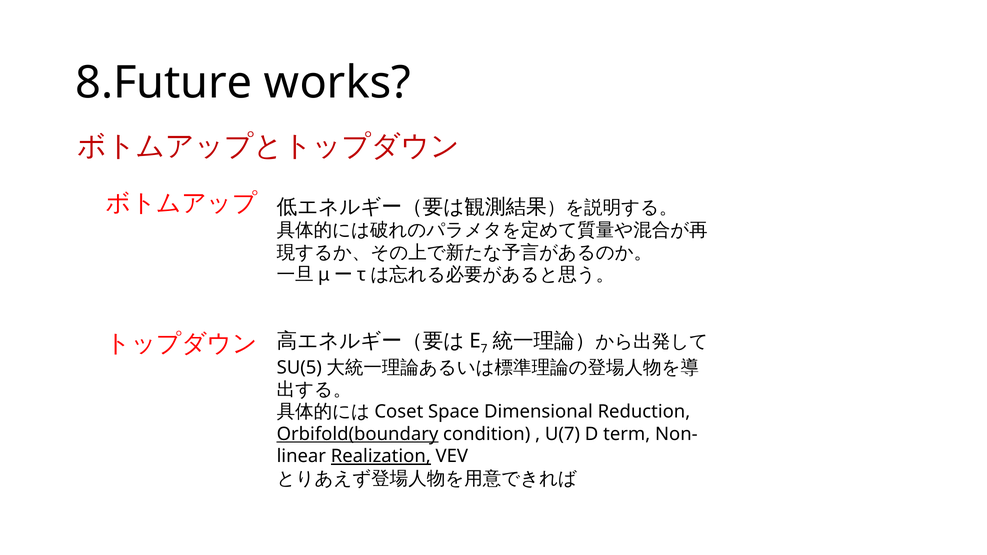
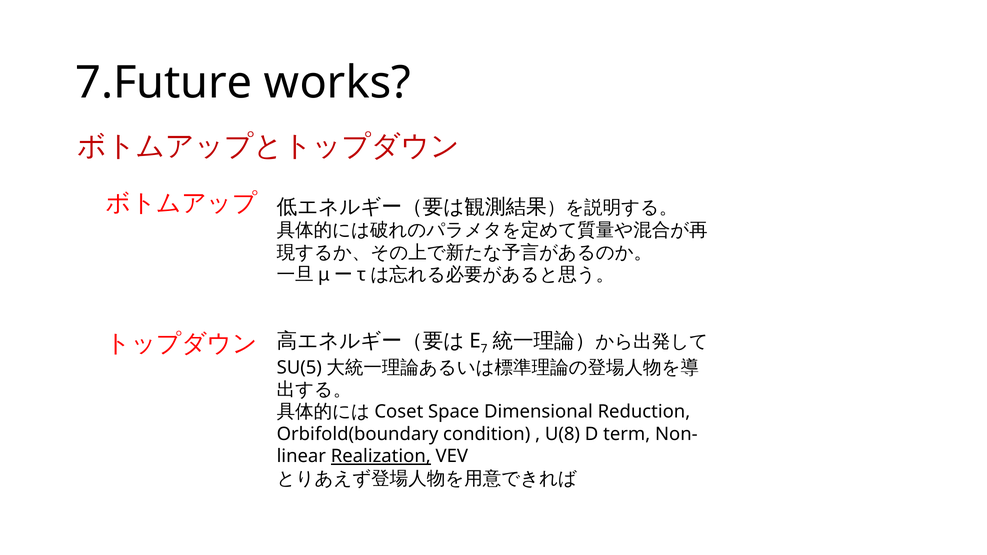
8.Future: 8.Future -> 7.Future (164, 83)
Orbifold(boundary underline: present -> none (357, 434)
U(7: U(7 -> U(8 (562, 434)
